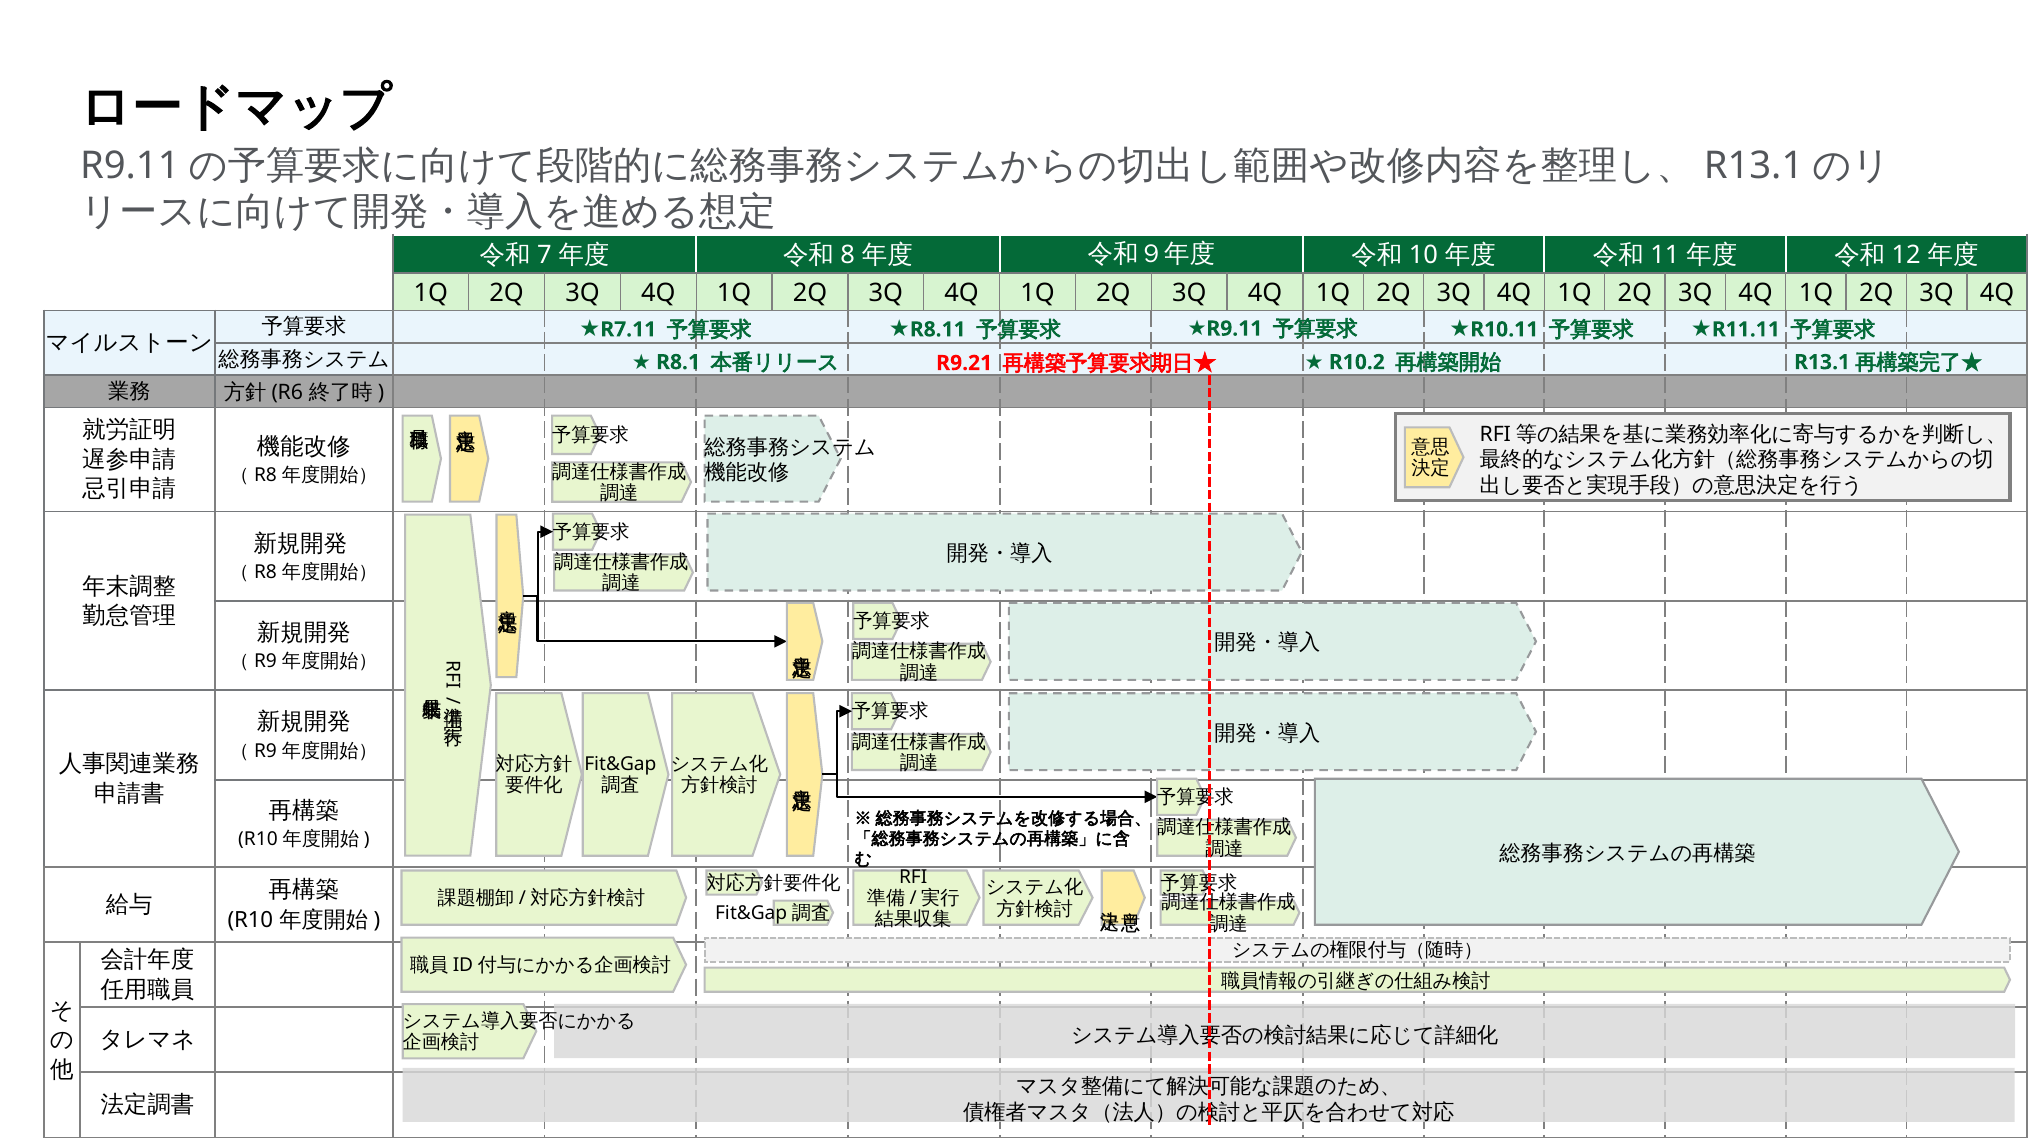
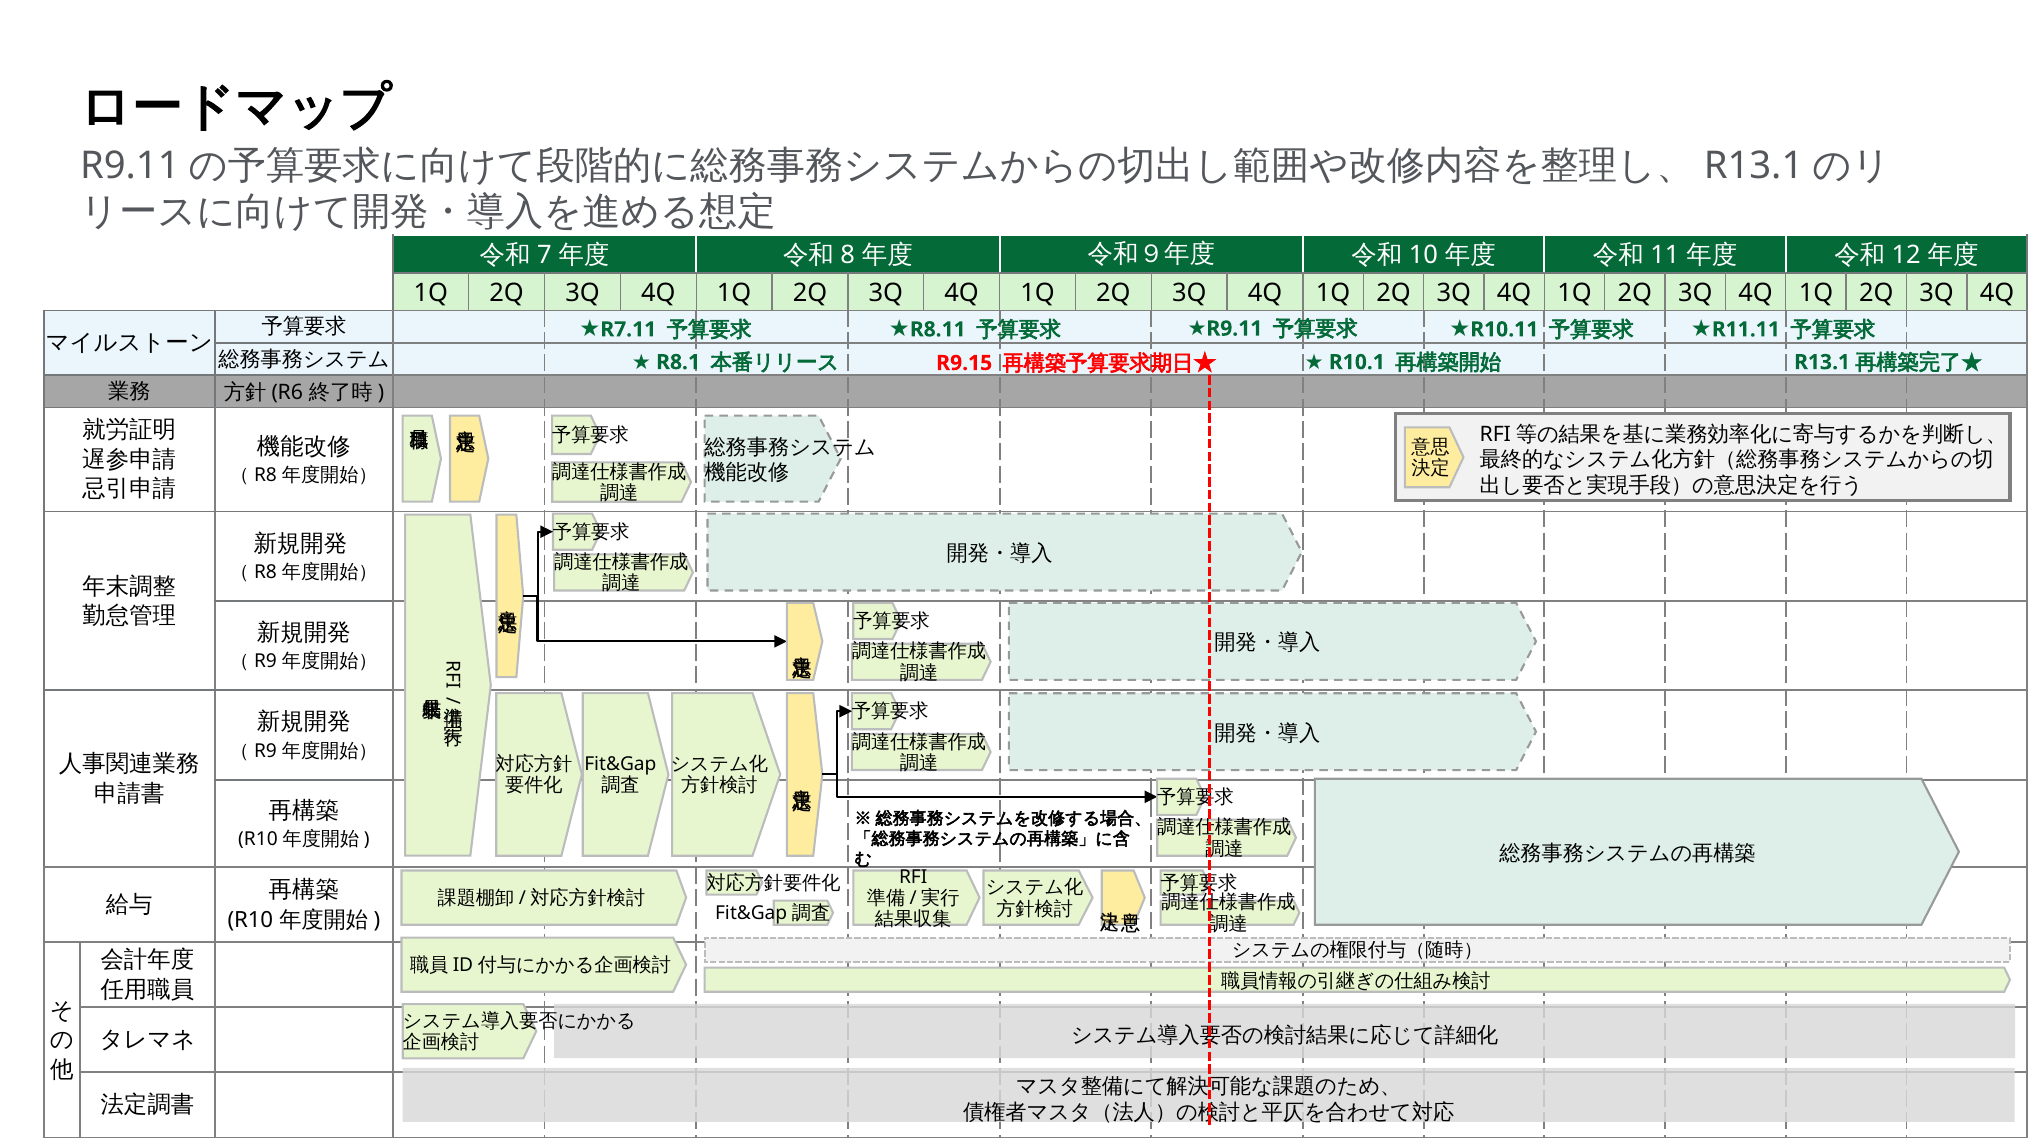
R10.2: R10.2 -> R10.1 (1357, 362)
R9.21: R9.21 -> R9.15 (964, 363)
